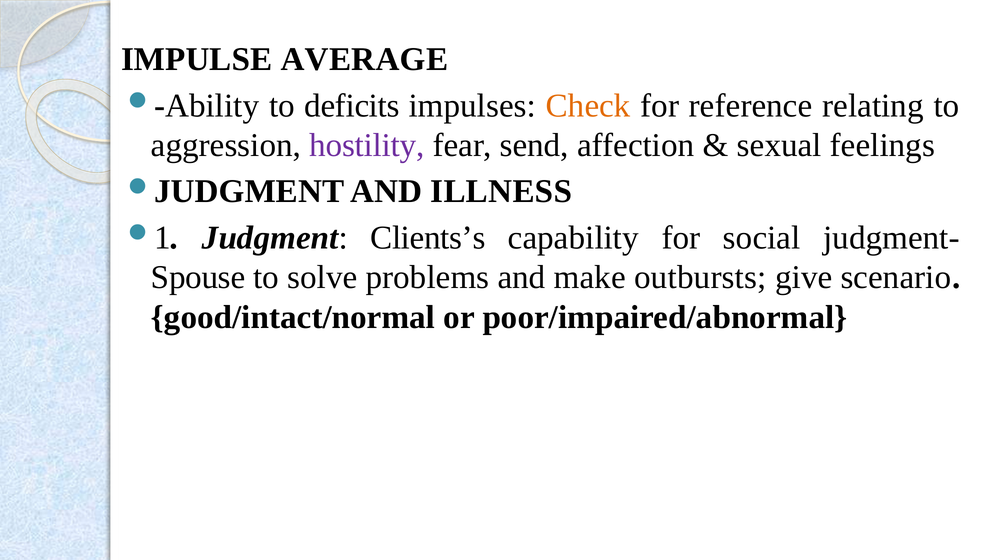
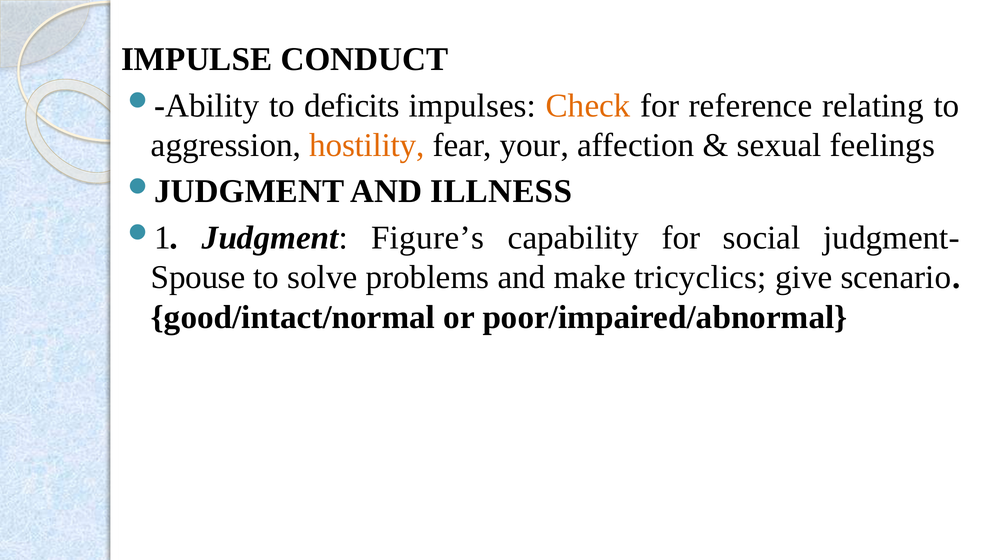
AVERAGE: AVERAGE -> CONDUCT (365, 60)
hostility colour: purple -> orange (367, 145)
send: send -> your (534, 145)
Clients’s: Clients’s -> Figure’s (428, 238)
outbursts: outbursts -> tricyclics (700, 278)
